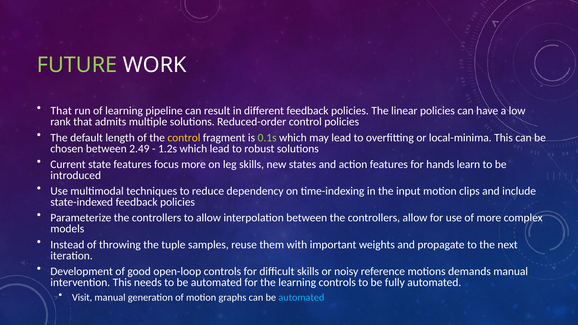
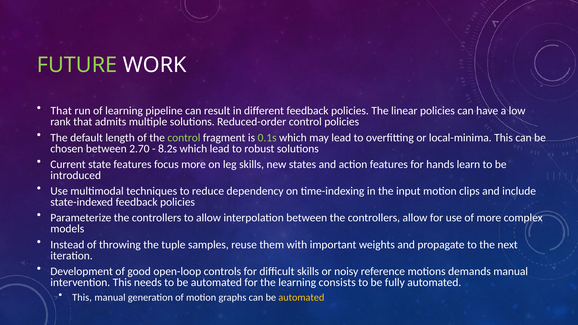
control colour: yellow -> light green (184, 138)
2.49: 2.49 -> 2.70 (139, 149)
1.2s: 1.2s -> 8.2s (168, 149)
learning controls: controls -> consists (337, 282)
Visit: Visit -> This (82, 297)
automated colour: light blue -> yellow (301, 297)
